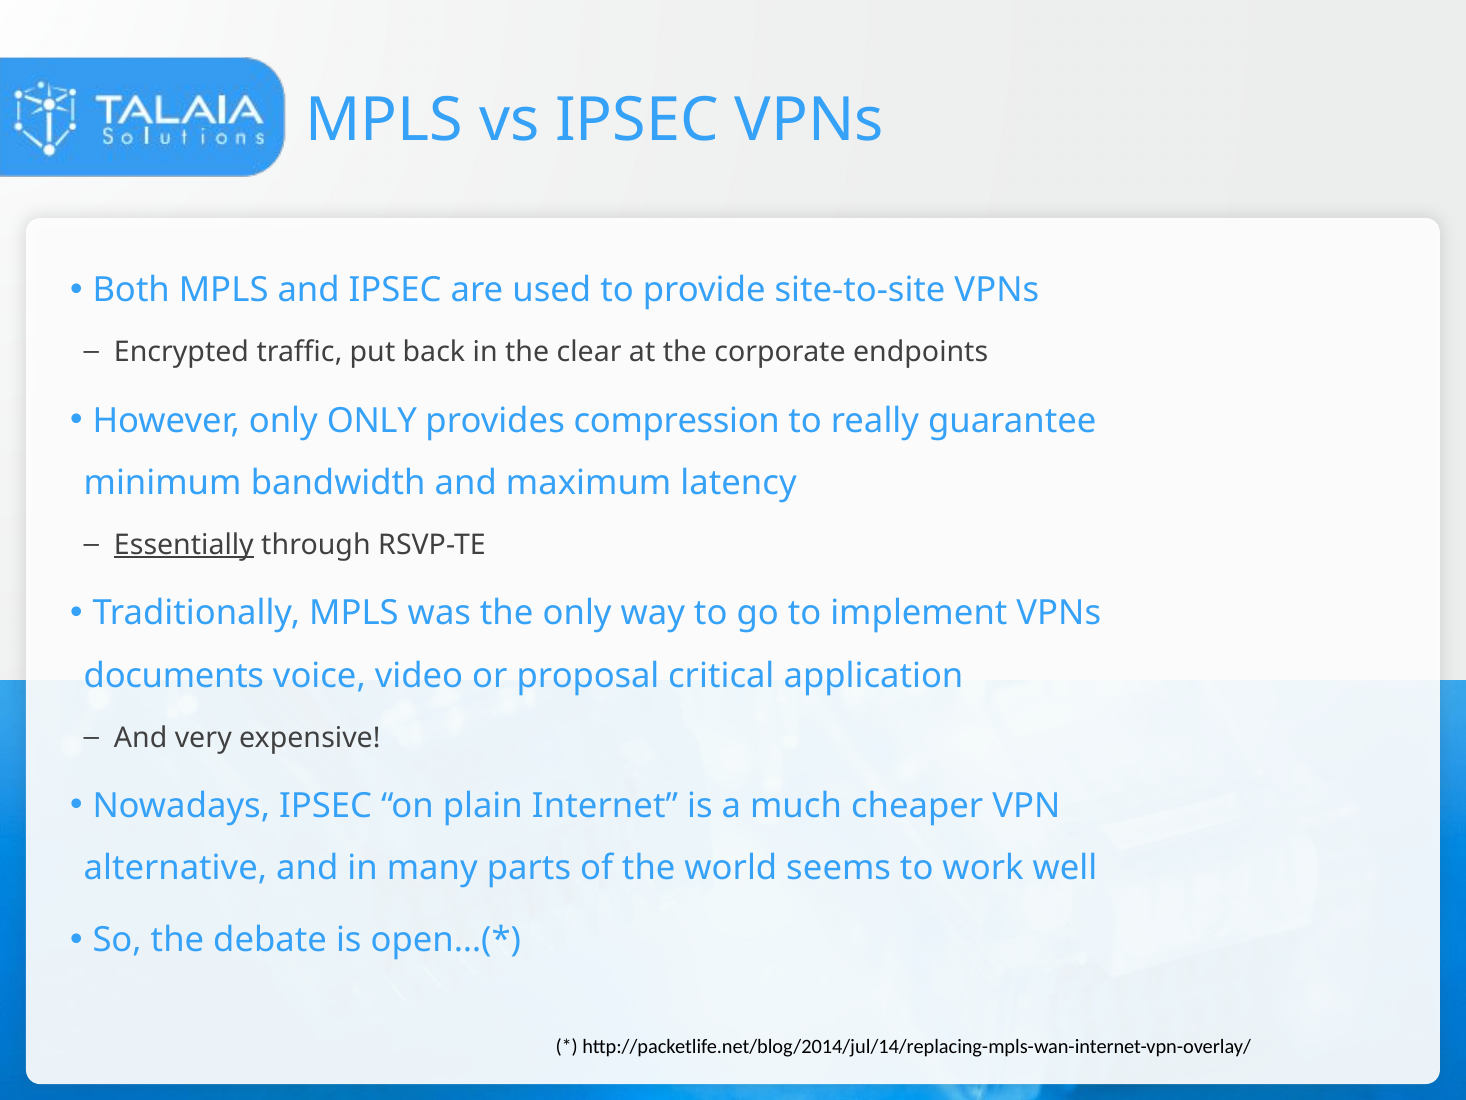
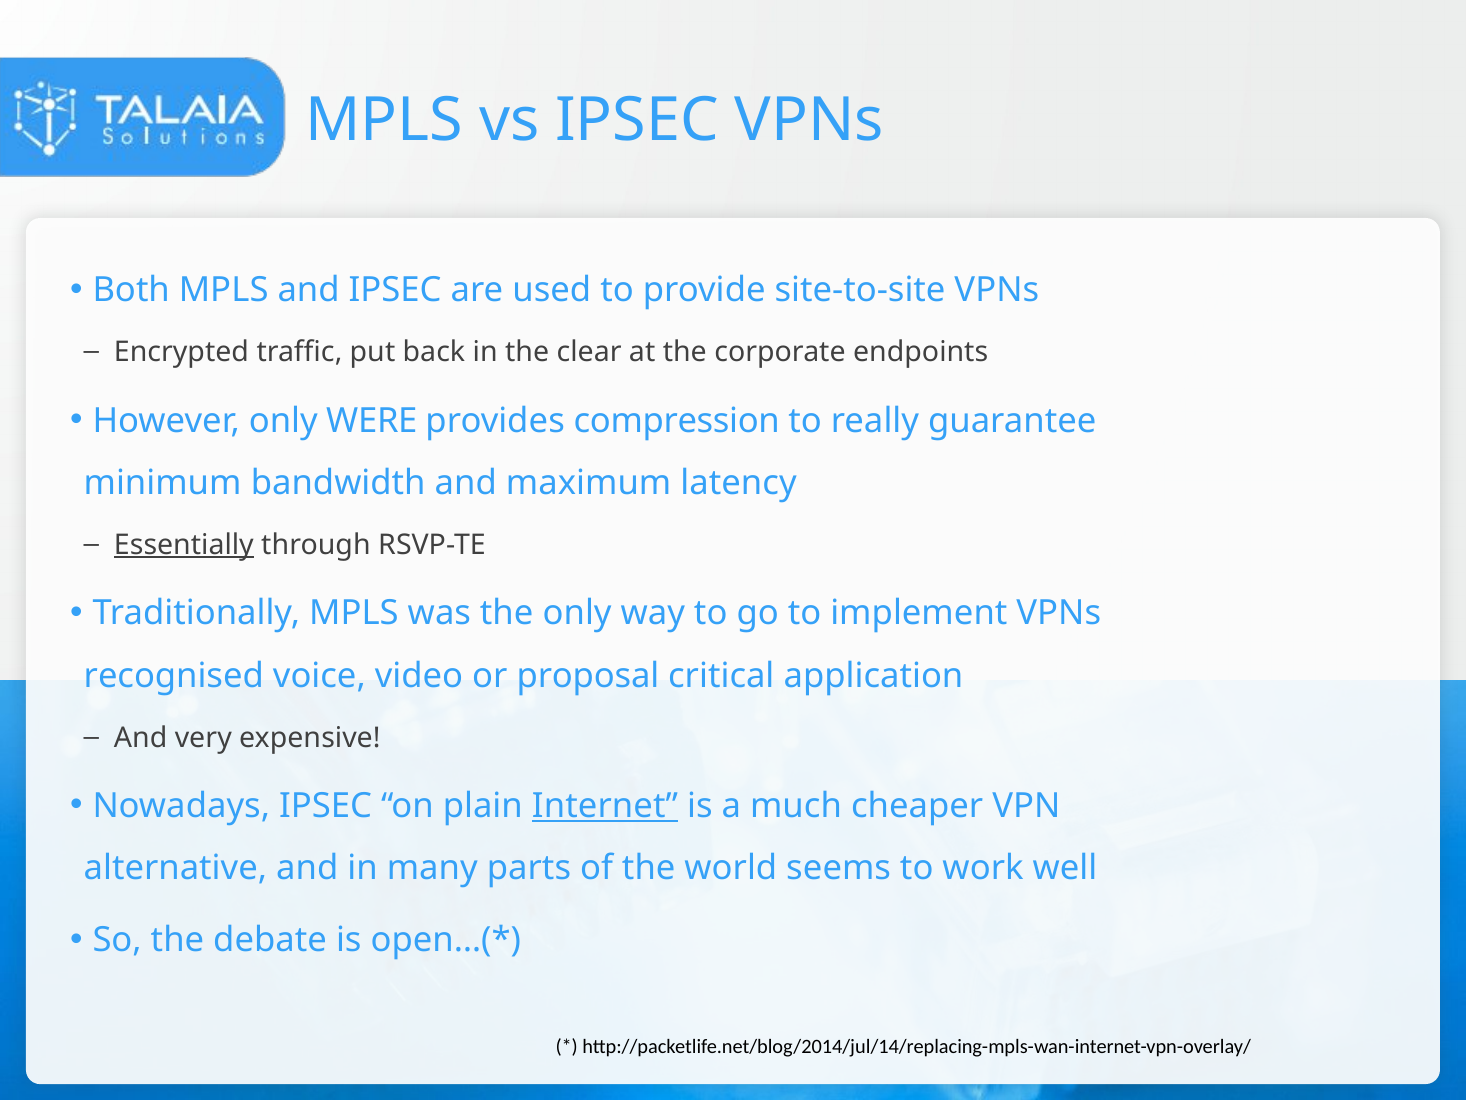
only ONLY: ONLY -> WERE (372, 420)
documents: documents -> recognised (174, 675)
Internet underline: none -> present (605, 806)
